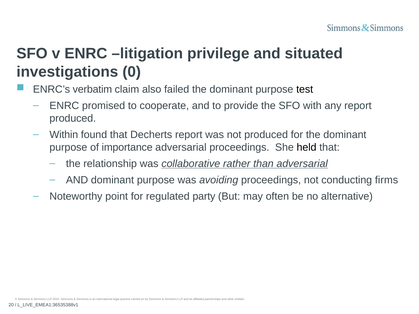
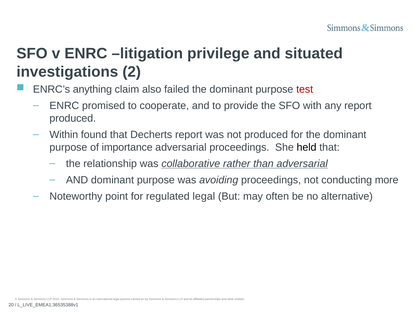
0: 0 -> 2 (132, 72)
verbatim: verbatim -> anything (92, 89)
test colour: black -> red (305, 89)
firms: firms -> more (387, 180)
regulated party: party -> legal (204, 196)
